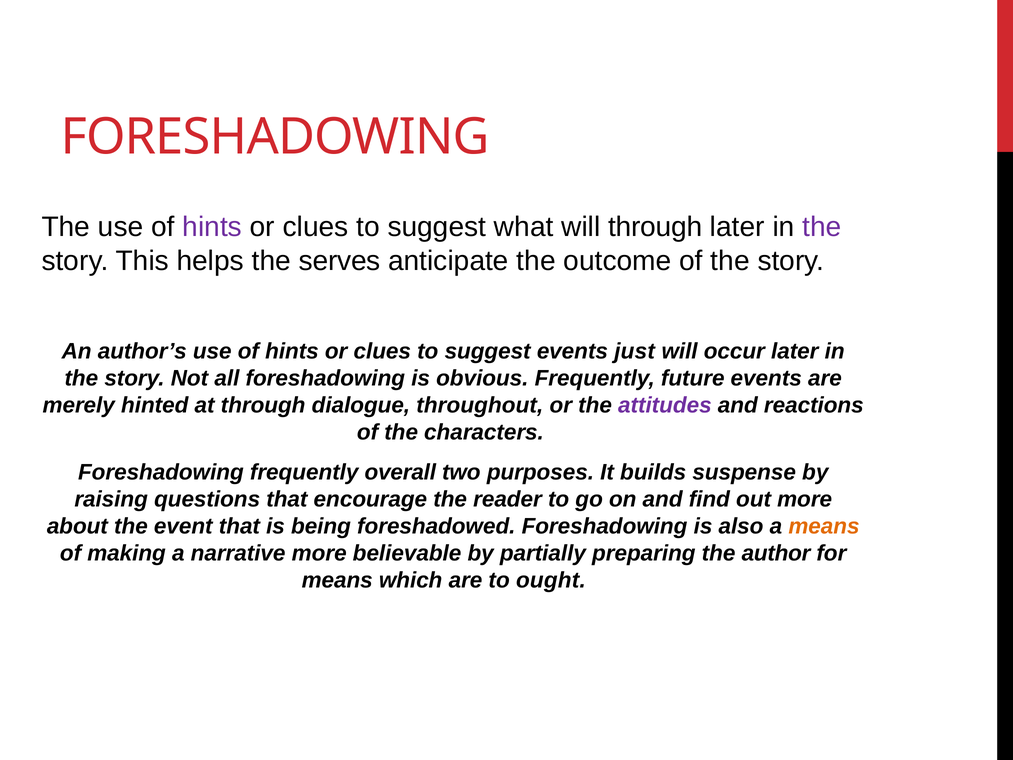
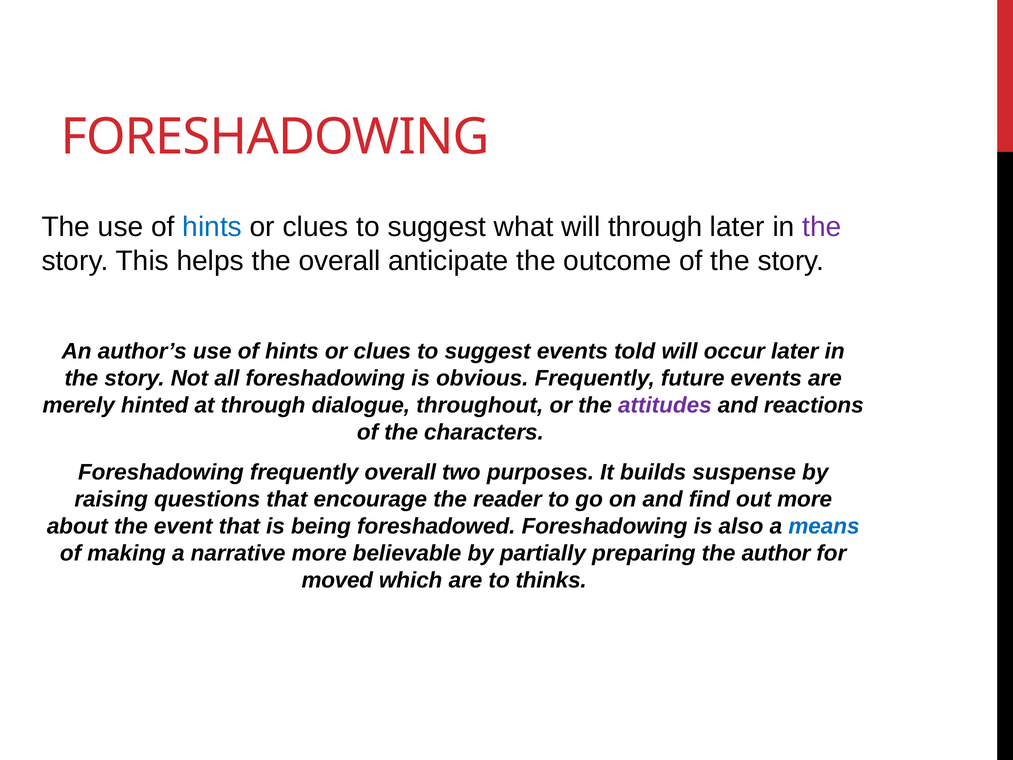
hints colour: purple -> blue (212, 227)
the serves: serves -> overall (340, 261)
just: just -> told (635, 351)
means colour: orange -> blue (824, 526)
means: means -> moved (337, 580)
ought: ought -> thinks (551, 580)
